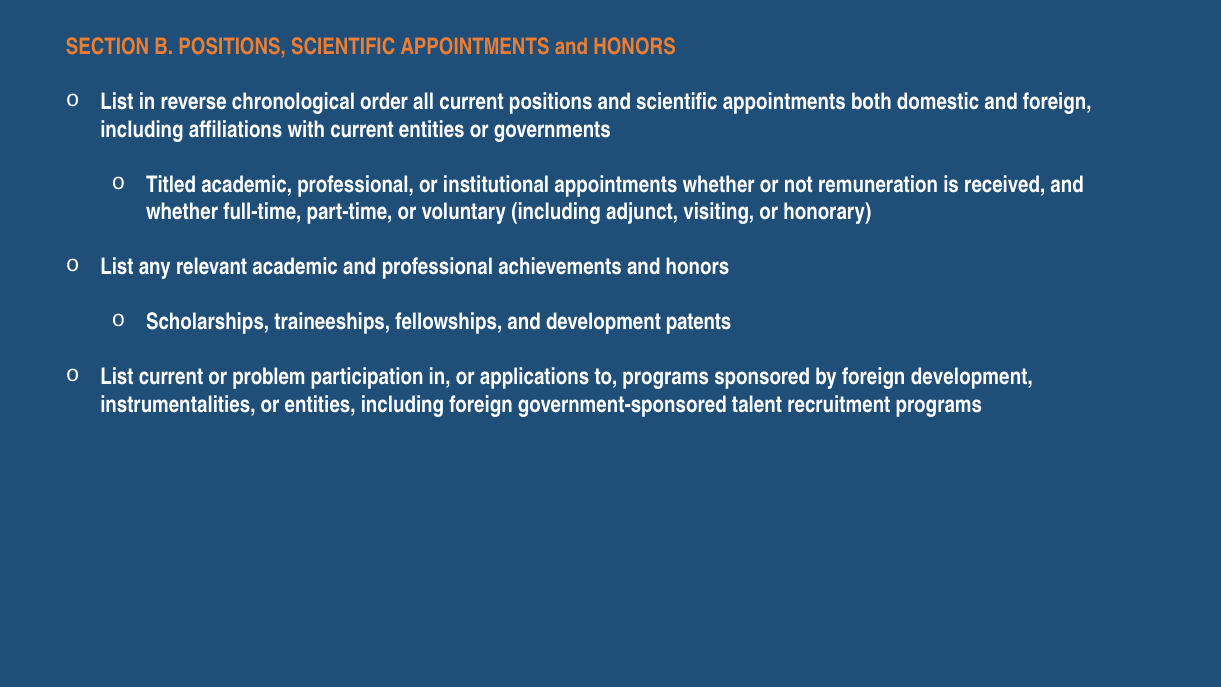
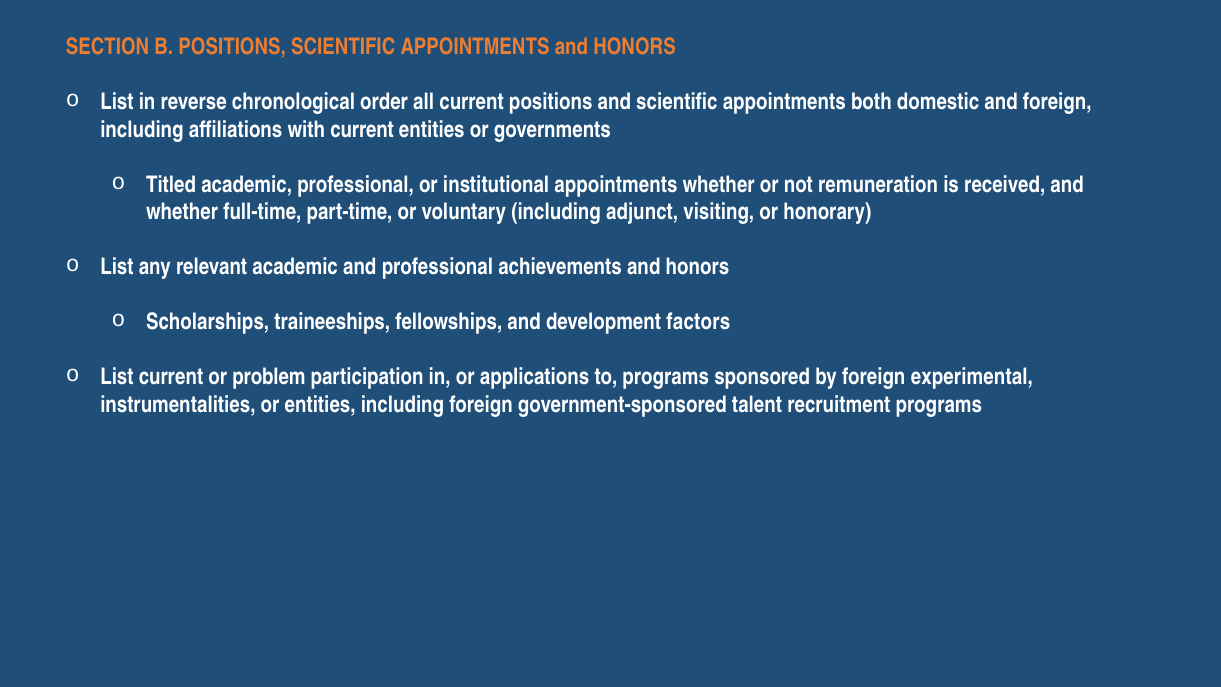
patents: patents -> factors (698, 322)
foreign development: development -> experimental (972, 377)
